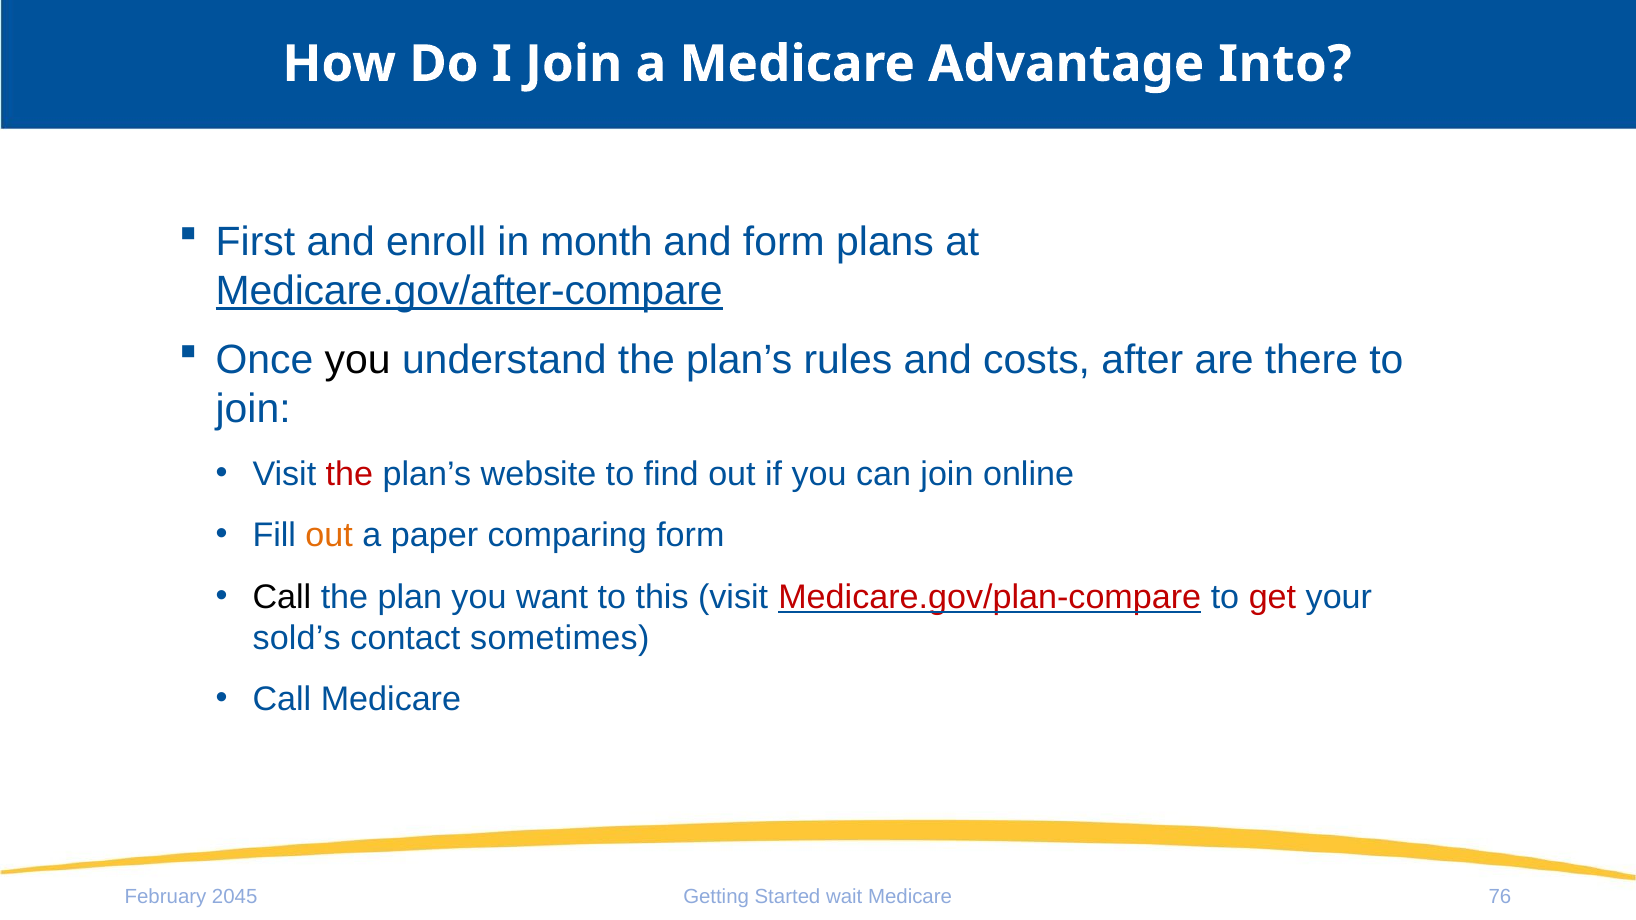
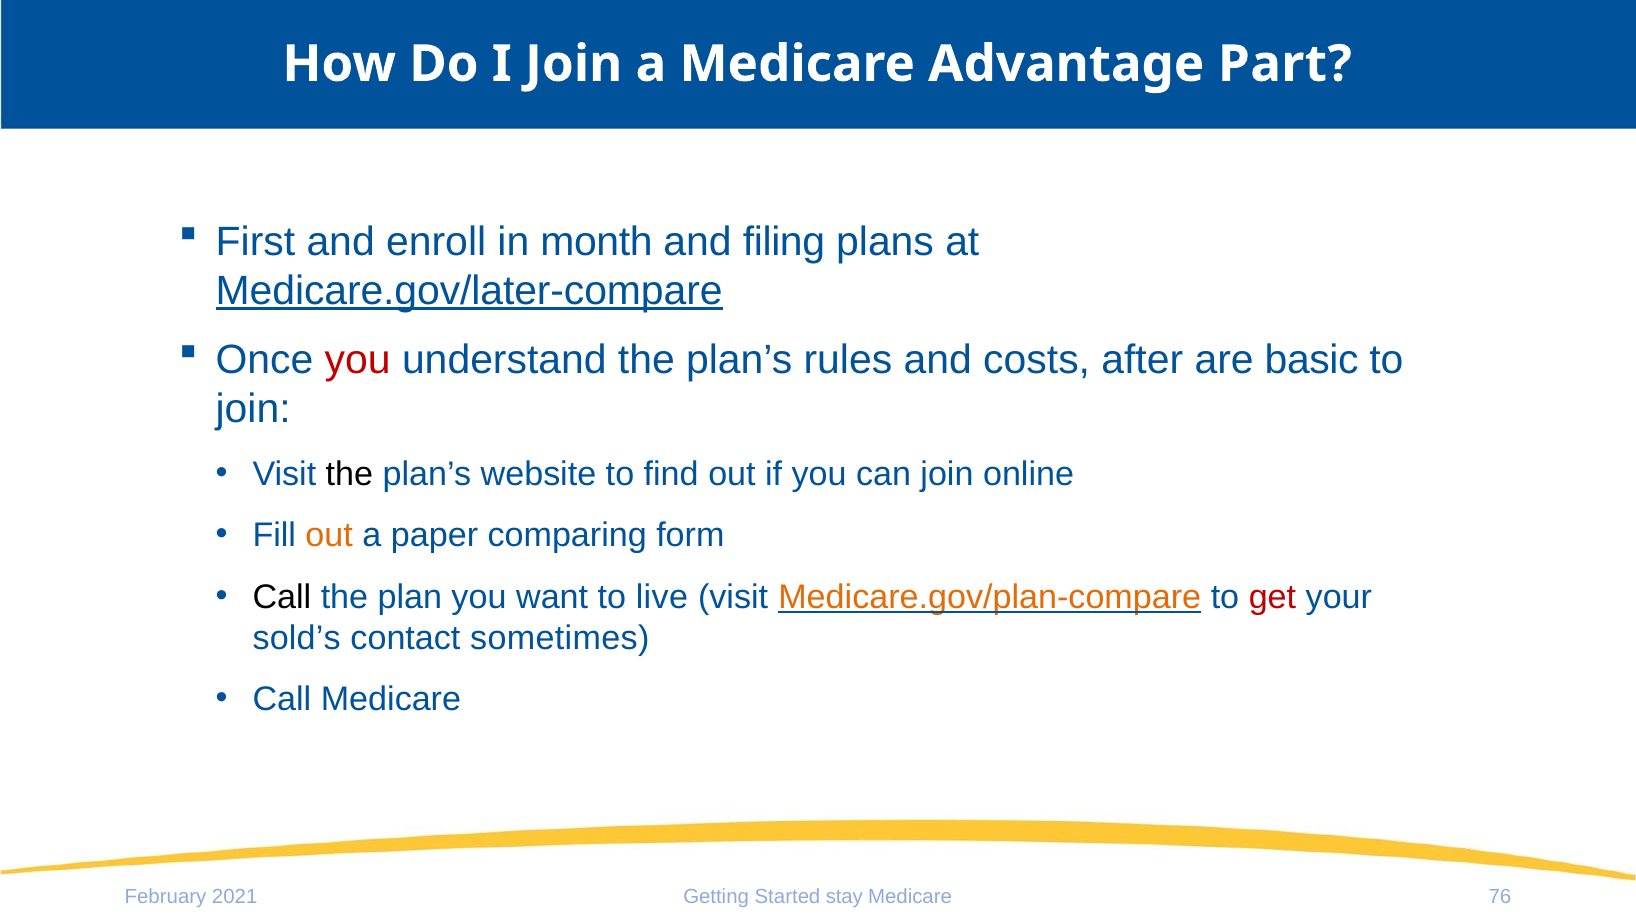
Into: Into -> Part (1285, 64)
and form: form -> filing (784, 242)
Medicare.gov/after-compare: Medicare.gov/after-compare -> Medicare.gov/later-compare (469, 291)
you colour: black -> red (358, 360)
there: there -> basic (1312, 360)
the colour: red -> black (349, 474)
this: this -> live (662, 597)
Medicare.gov/plan-compare colour: red -> orange (990, 597)
2045: 2045 -> 2021 (235, 897)
wait: wait -> stay (844, 897)
